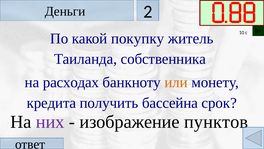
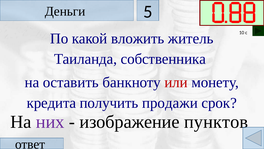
2: 2 -> 5 (148, 12)
покупку: покупку -> вложить (138, 38)
расходах: расходах -> оставить (71, 82)
или colour: orange -> red (176, 82)
бассейна: бассейна -> продажи (170, 103)
